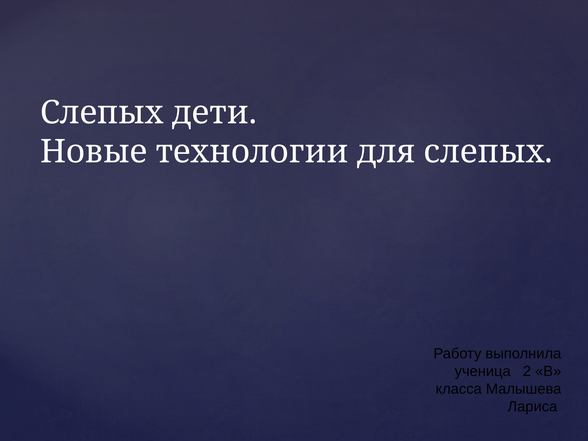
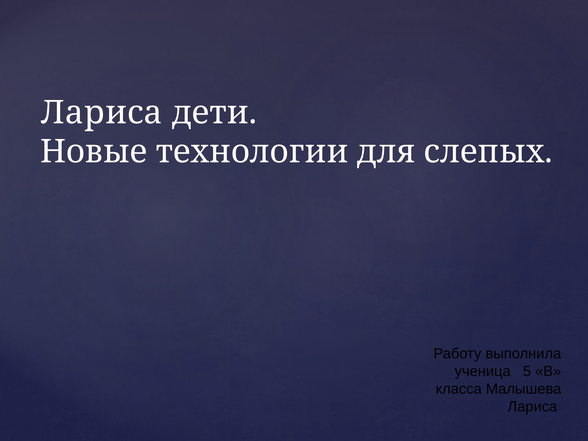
Слепых: Слепых -> Лариса (102, 113)
2: 2 -> 5 (527, 371)
